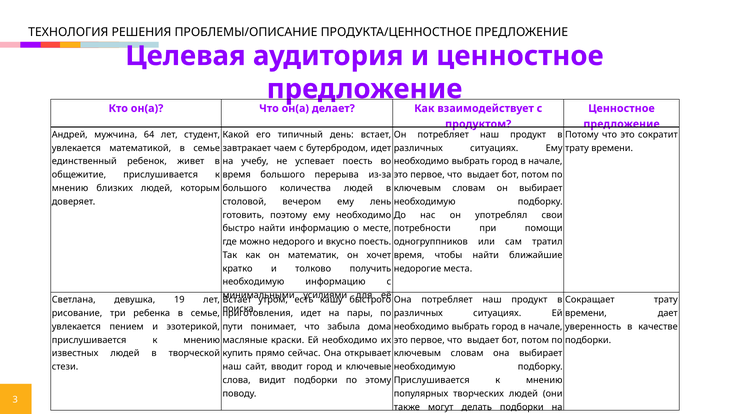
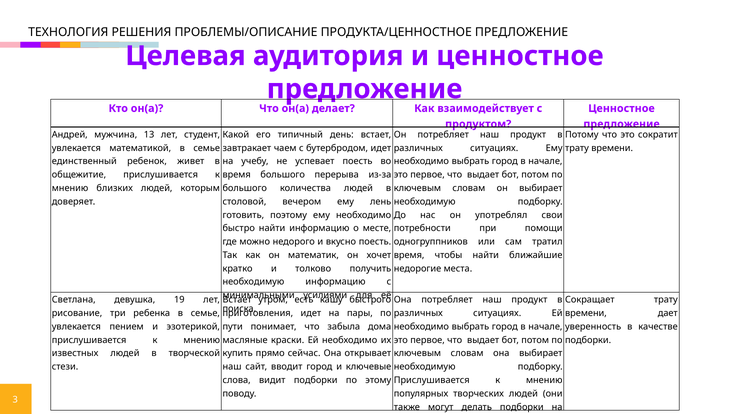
64: 64 -> 13 (149, 135)
